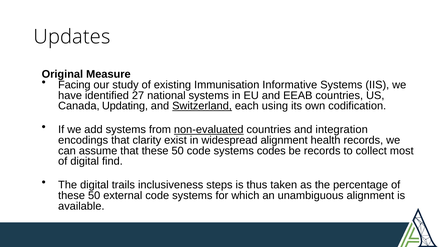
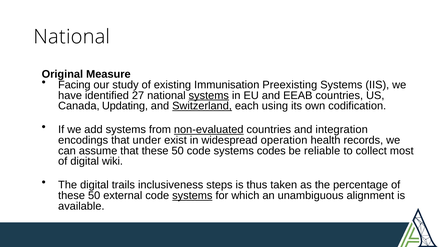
Updates: Updates -> National (72, 37)
Informative: Informative -> Preexisting (290, 85)
systems underline: none -> present (209, 95)
clarity: clarity -> under (147, 140)
widespread alignment: alignment -> operation (284, 140)
be records: records -> reliable (322, 151)
find: find -> wiki (112, 161)
systems underline: none -> present (192, 195)
